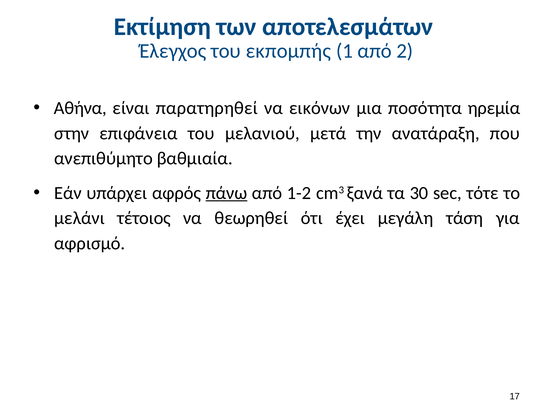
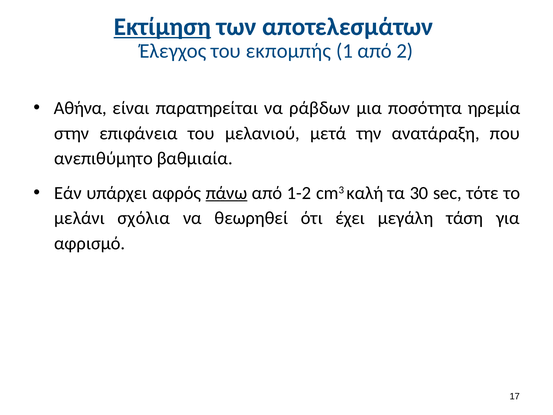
Εκτίμηση underline: none -> present (162, 27)
παρατηρηθεί: παρατηρηθεί -> παρατηρείται (207, 108)
εικόνων: εικόνων -> ράβδων (320, 108)
ξανά: ξανά -> καλή (365, 193)
τέτοιος: τέτοιος -> σχόλια (144, 218)
